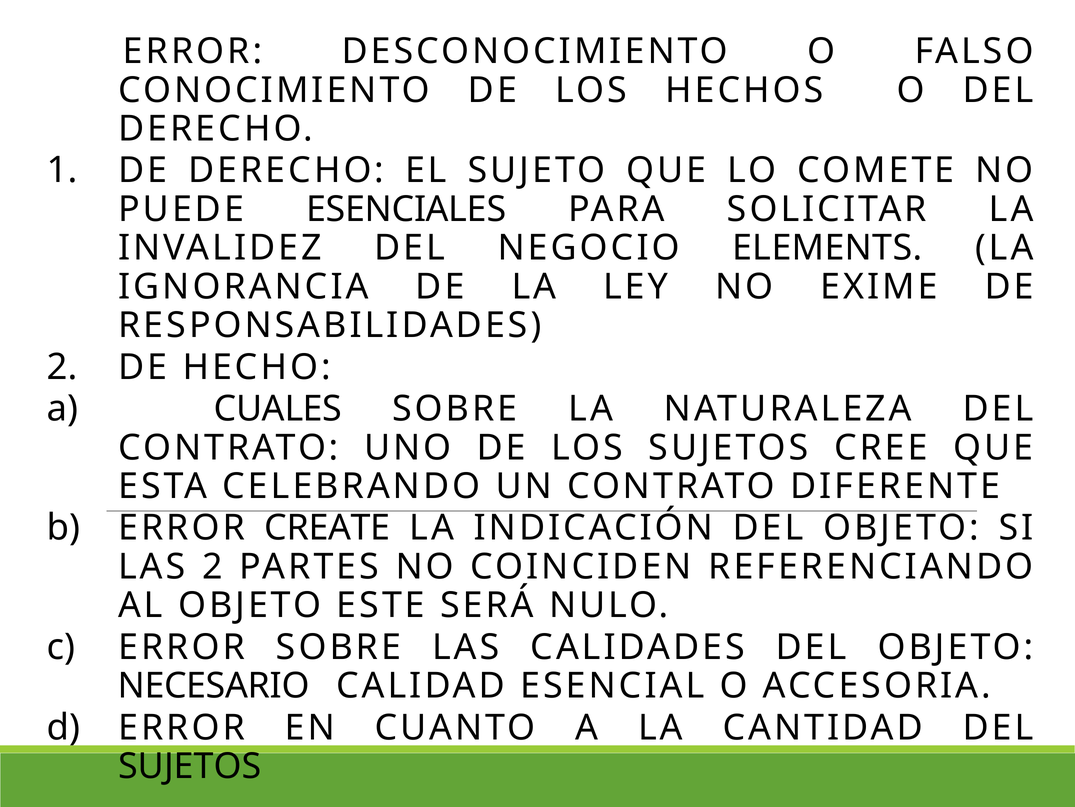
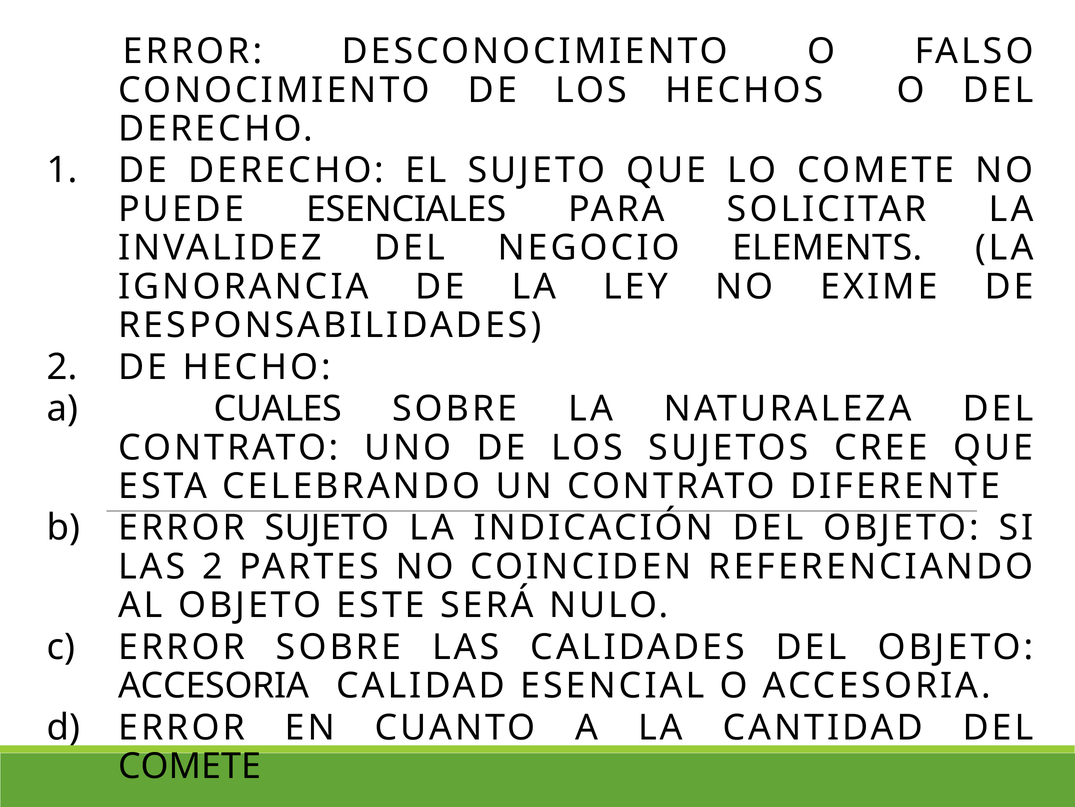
ERROR CREATE: CREATE -> SUJETO (327, 528)
NECESARIO: NECESARIO -> ACCESORIA (214, 685)
SUJETOS: SUJETOS -> COMETE (190, 766)
